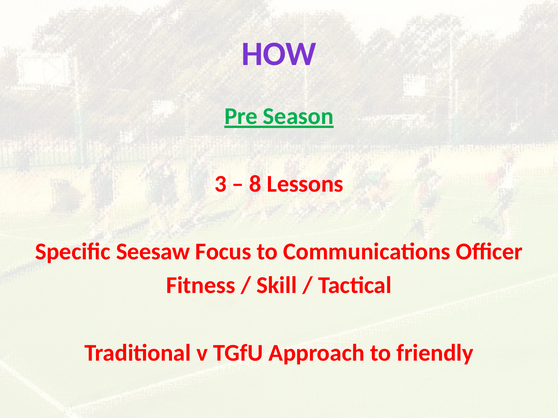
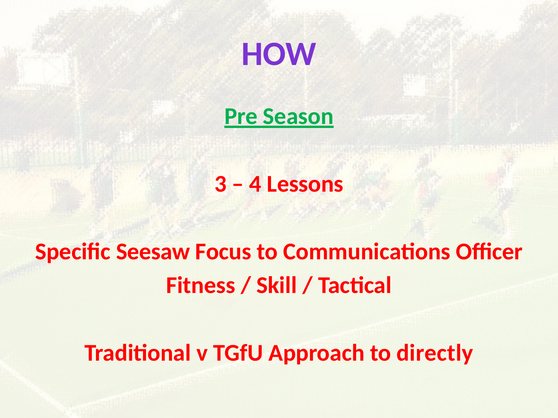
8: 8 -> 4 (255, 184)
friendly: friendly -> directly (435, 353)
